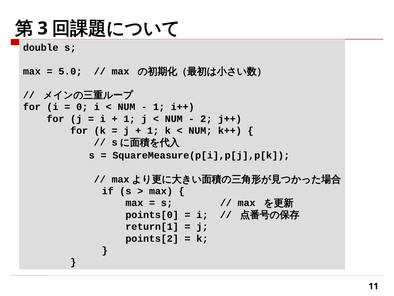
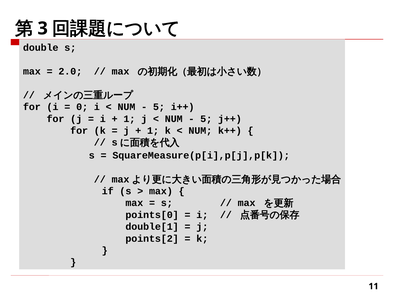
5.0: 5.0 -> 2.0 (70, 71)
1: 1 -> 5 (159, 107)
2: 2 -> 5 (206, 119)
return[1: return[1 -> double[1 (152, 226)
